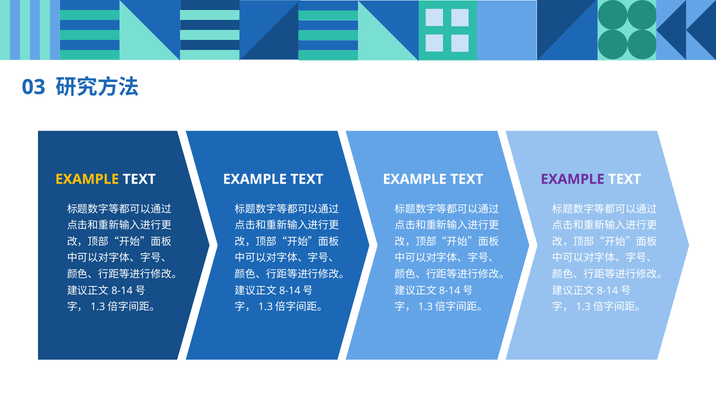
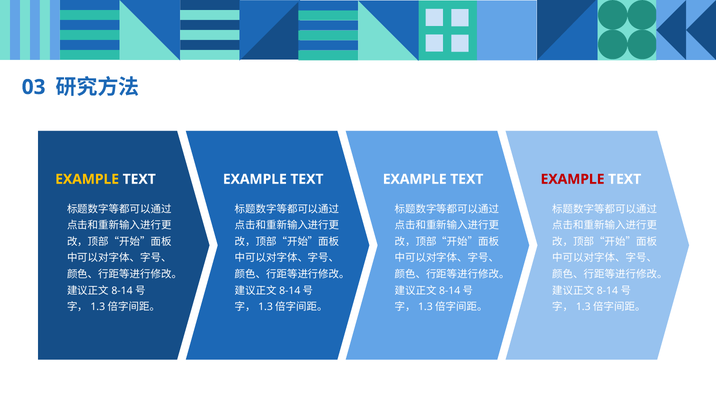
EXAMPLE colour: purple -> red (573, 179)
